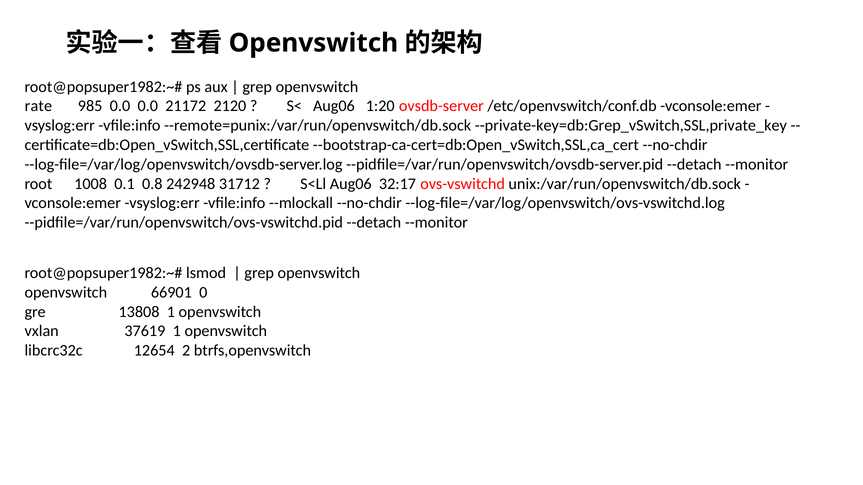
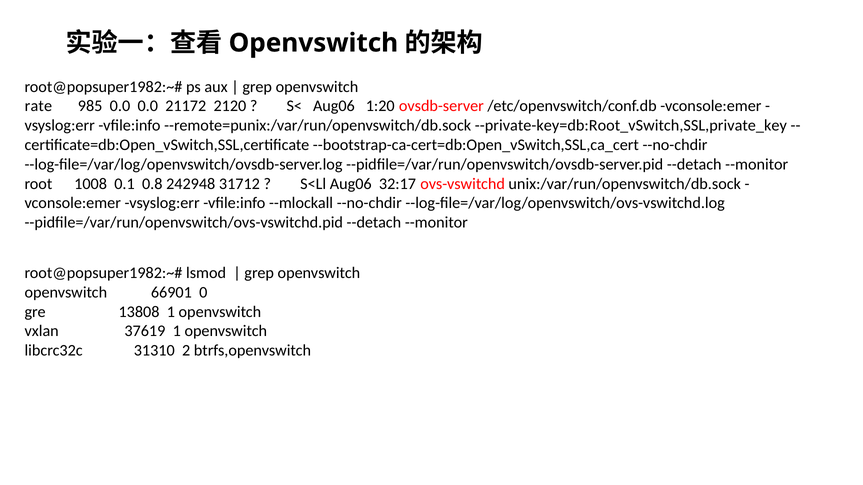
--private-key=db:Grep_vSwitch,SSL,private_key: --private-key=db:Grep_vSwitch,SSL,private_key -> --private-key=db:Root_vSwitch,SSL,private_key (631, 126)
12654: 12654 -> 31310 (154, 351)
